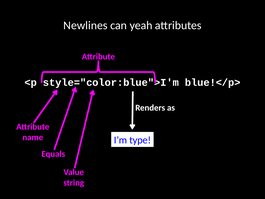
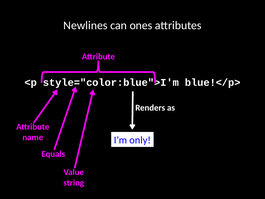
yeah: yeah -> ones (141, 25)
type: type -> only (140, 140)
